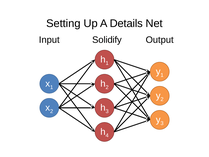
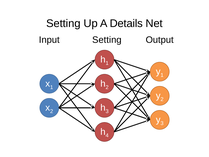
Input Solidify: Solidify -> Setting (107, 40)
